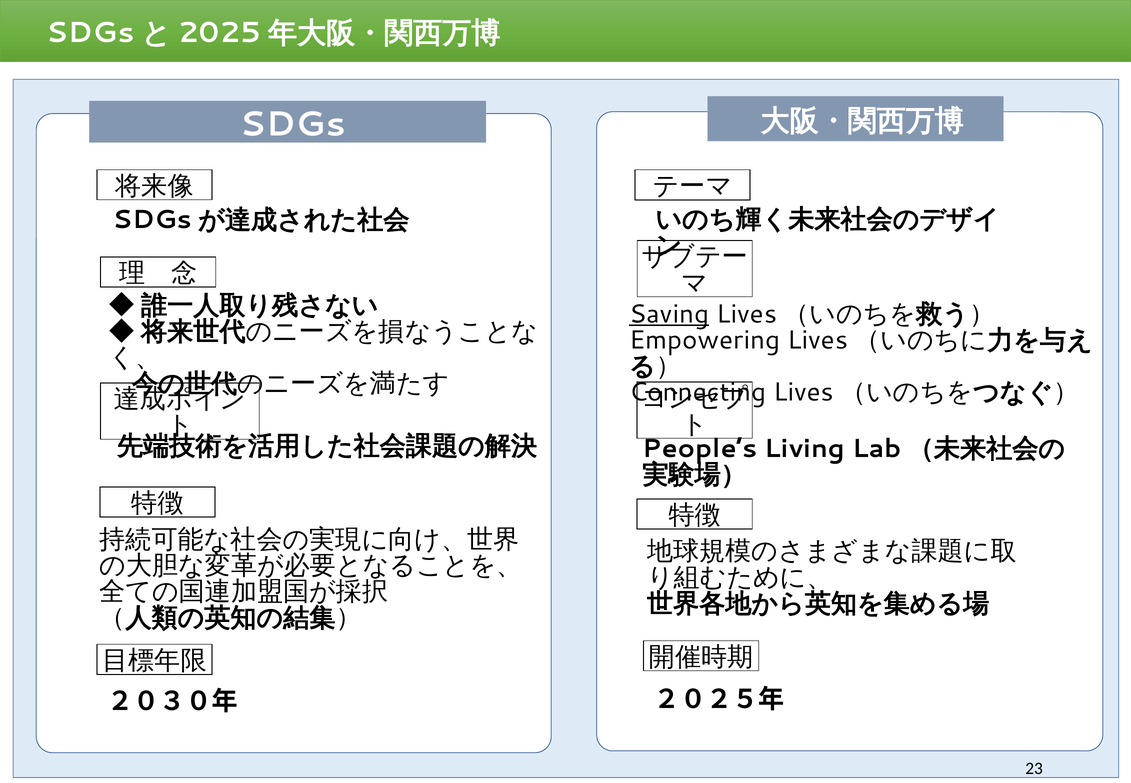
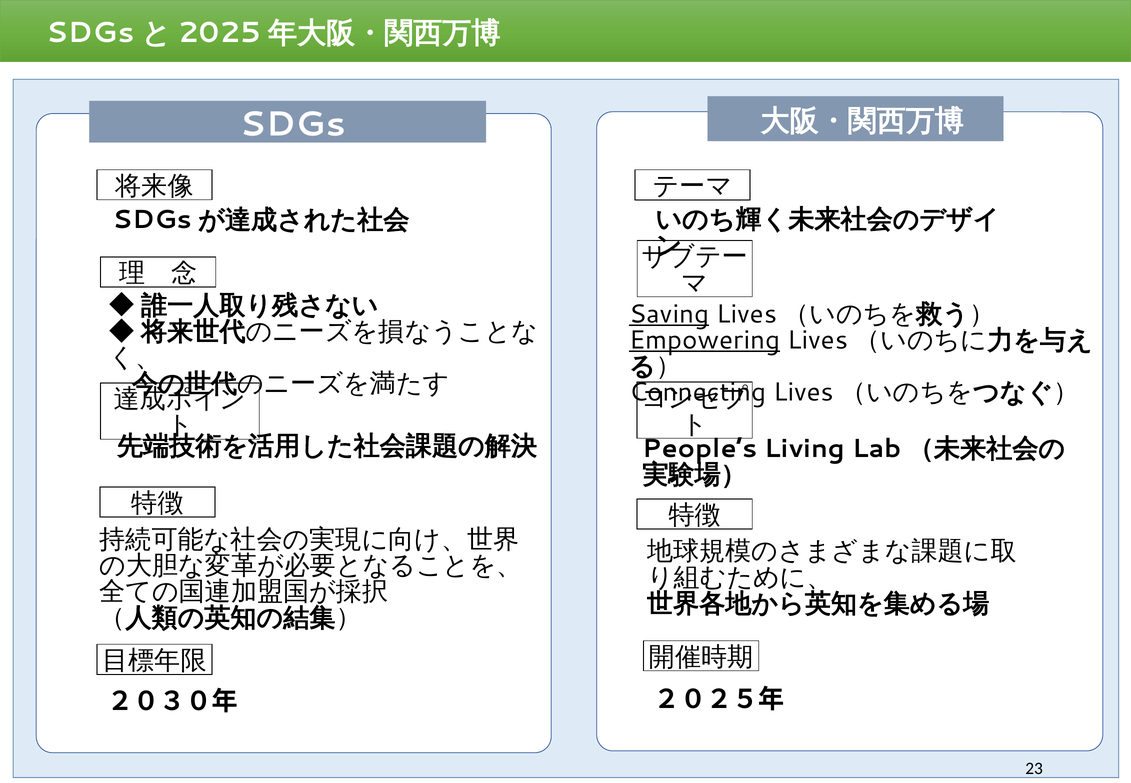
Empowering underline: none -> present (705, 340)
